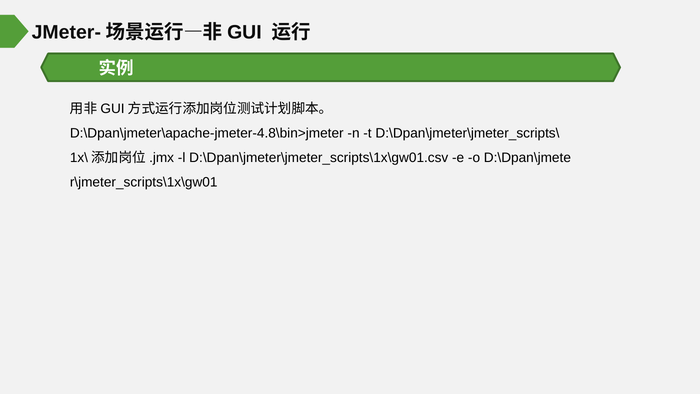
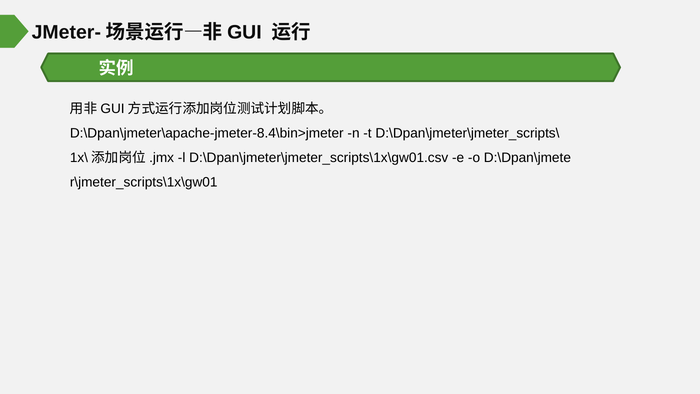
D:\Dpan\jmeter\apache-jmeter-4.8\bin>jmeter: D:\Dpan\jmeter\apache-jmeter-4.8\bin>jmeter -> D:\Dpan\jmeter\apache-jmeter-8.4\bin>jmeter (207, 133)
